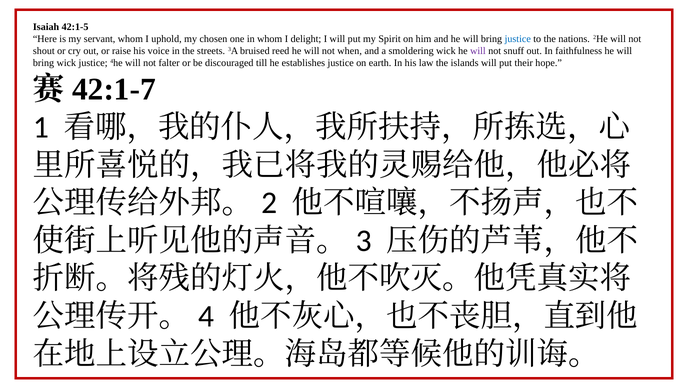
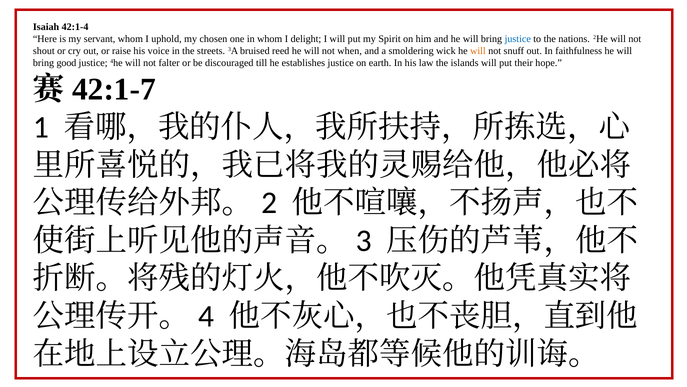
42:1-5: 42:1-5 -> 42:1-4 (75, 27)
will colour: purple -> orange (478, 51)
bring wick: wick -> good (66, 63)
